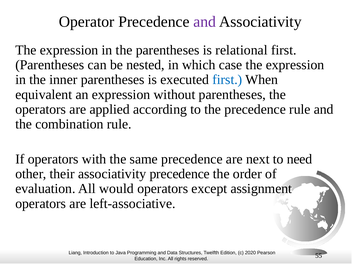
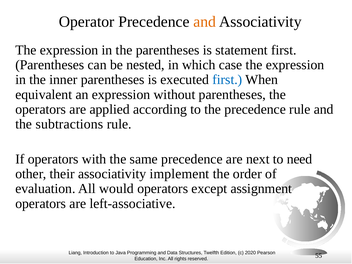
and colour: purple -> orange (205, 22)
relational: relational -> statement (242, 50)
combination: combination -> subtractions (69, 124)
associativity precedence: precedence -> implement (180, 174)
